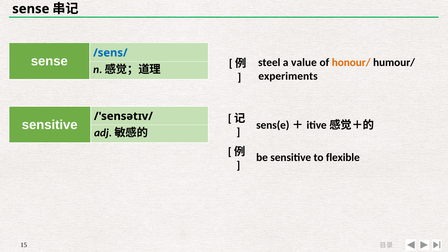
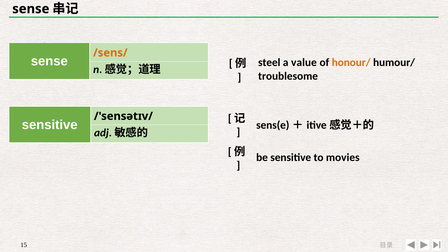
/sens/ colour: blue -> orange (110, 53)
experiments: experiments -> troublesome (288, 76)
flexible: flexible -> movies (343, 157)
